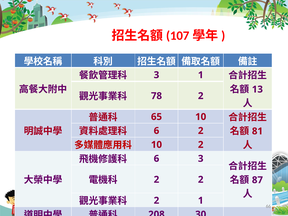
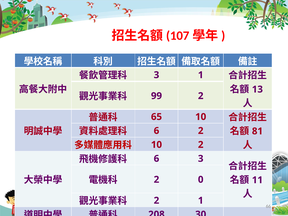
78: 78 -> 99 (156, 96)
87: 87 -> 11 (257, 180)
2 2: 2 -> 0 (201, 180)
